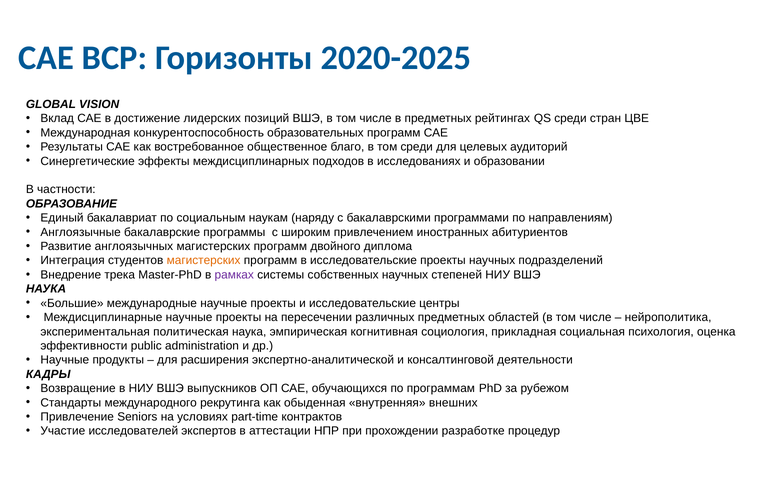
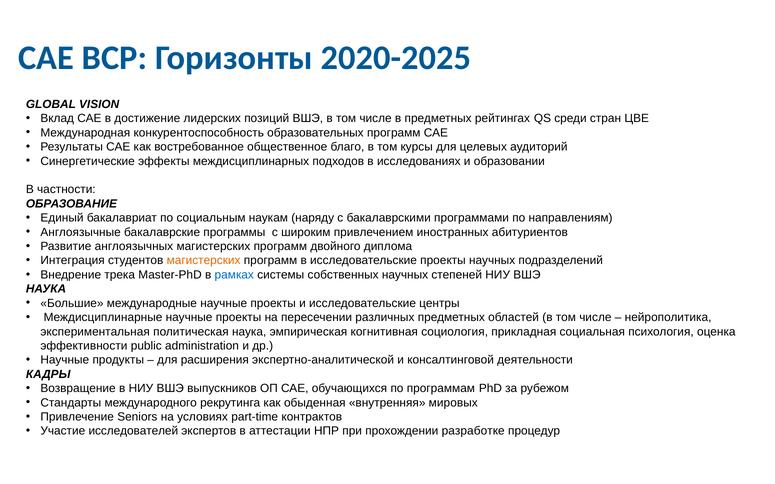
том среди: среди -> курсы (417, 147)
рамках colour: purple -> blue (234, 275)
внешних: внешних -> мировых (453, 403)
